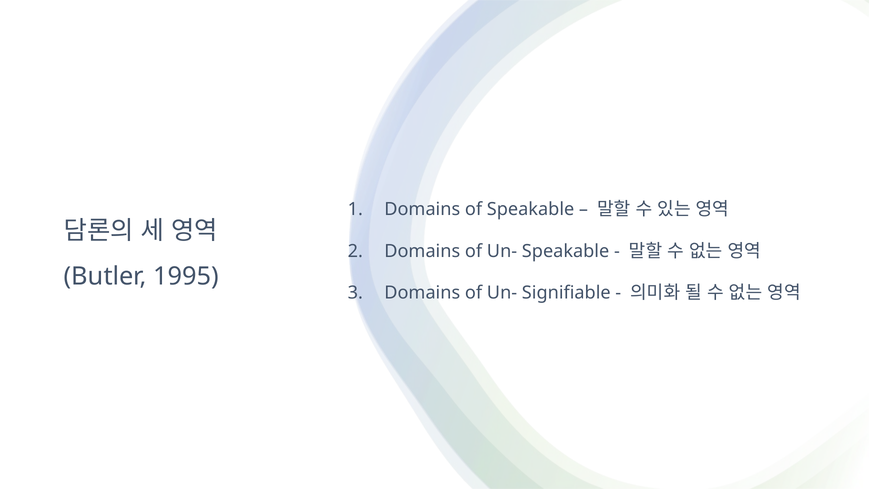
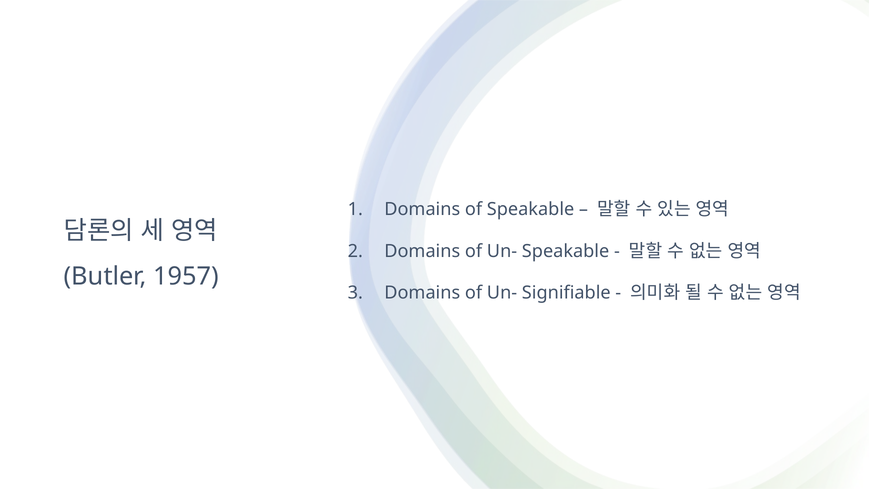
1995: 1995 -> 1957 (186, 276)
